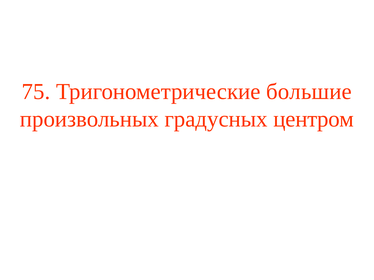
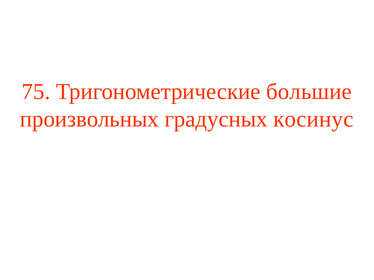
центром: центром -> косинус (313, 119)
